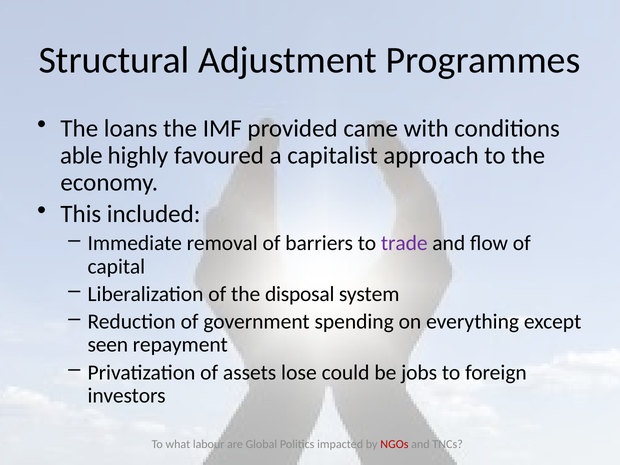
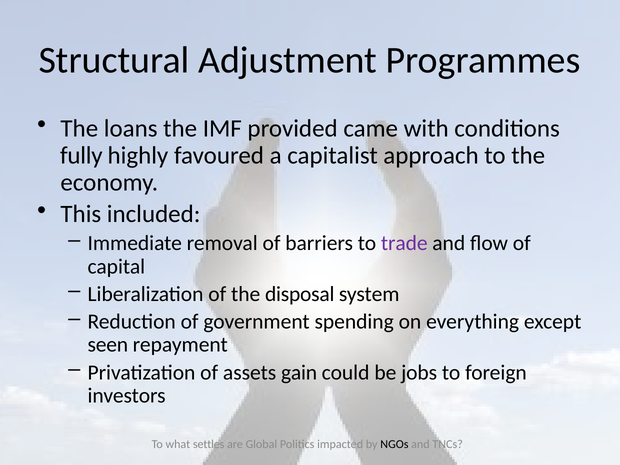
able: able -> fully (81, 155)
lose: lose -> gain (299, 372)
labour: labour -> settles (209, 444)
NGOs colour: red -> black (394, 444)
